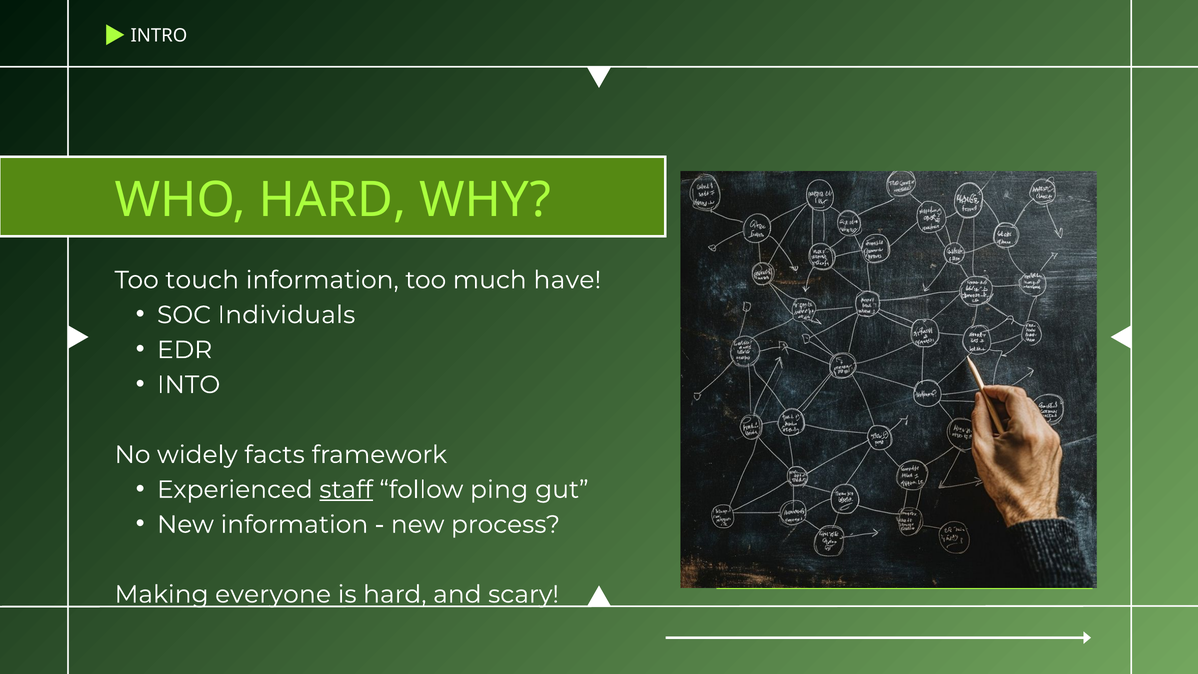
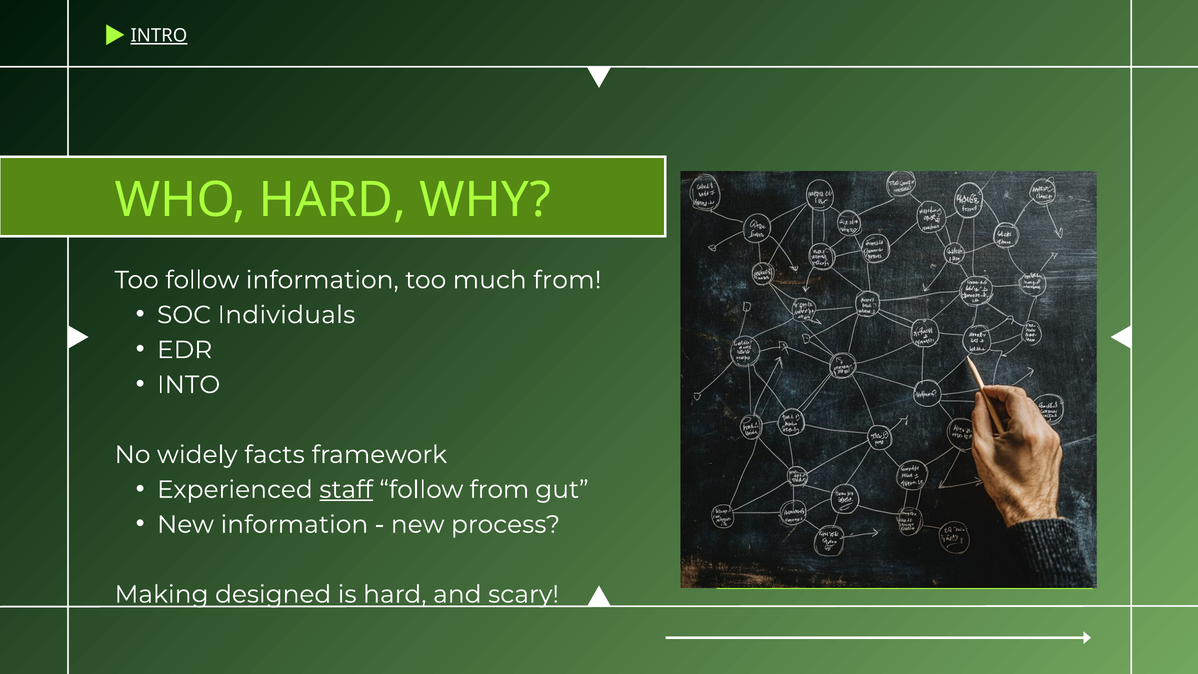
INTRO underline: none -> present (159, 36)
Too touch: touch -> follow (202, 280)
much have: have -> from (567, 280)
follow ping: ping -> from (499, 490)
everyone: everyone -> designed (273, 594)
